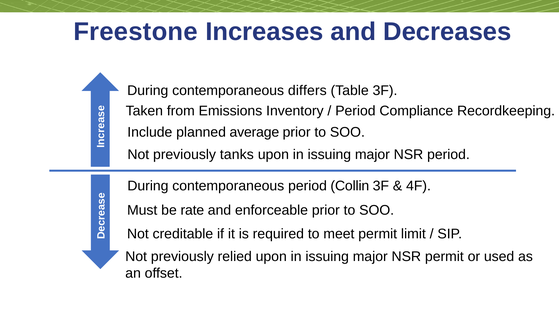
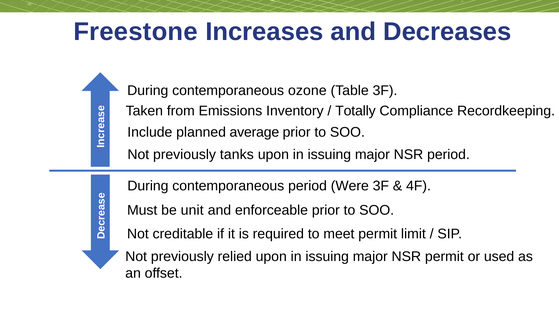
differs: differs -> ozone (307, 91)
Period: Period -> Totally (355, 111)
Collin: Collin -> Were (350, 186)
rate: rate -> unit (192, 211)
